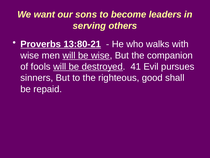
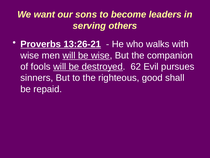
13:80-21: 13:80-21 -> 13:26-21 (82, 44)
41: 41 -> 62 (136, 66)
